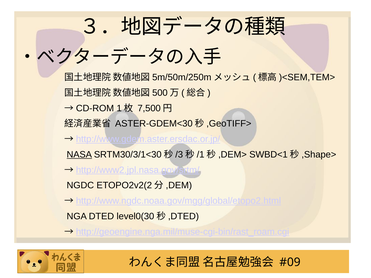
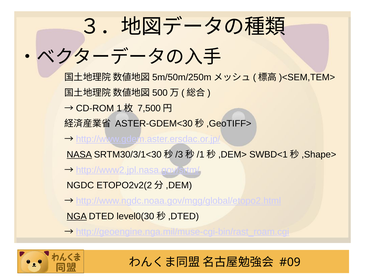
NGA underline: none -> present (77, 216)
